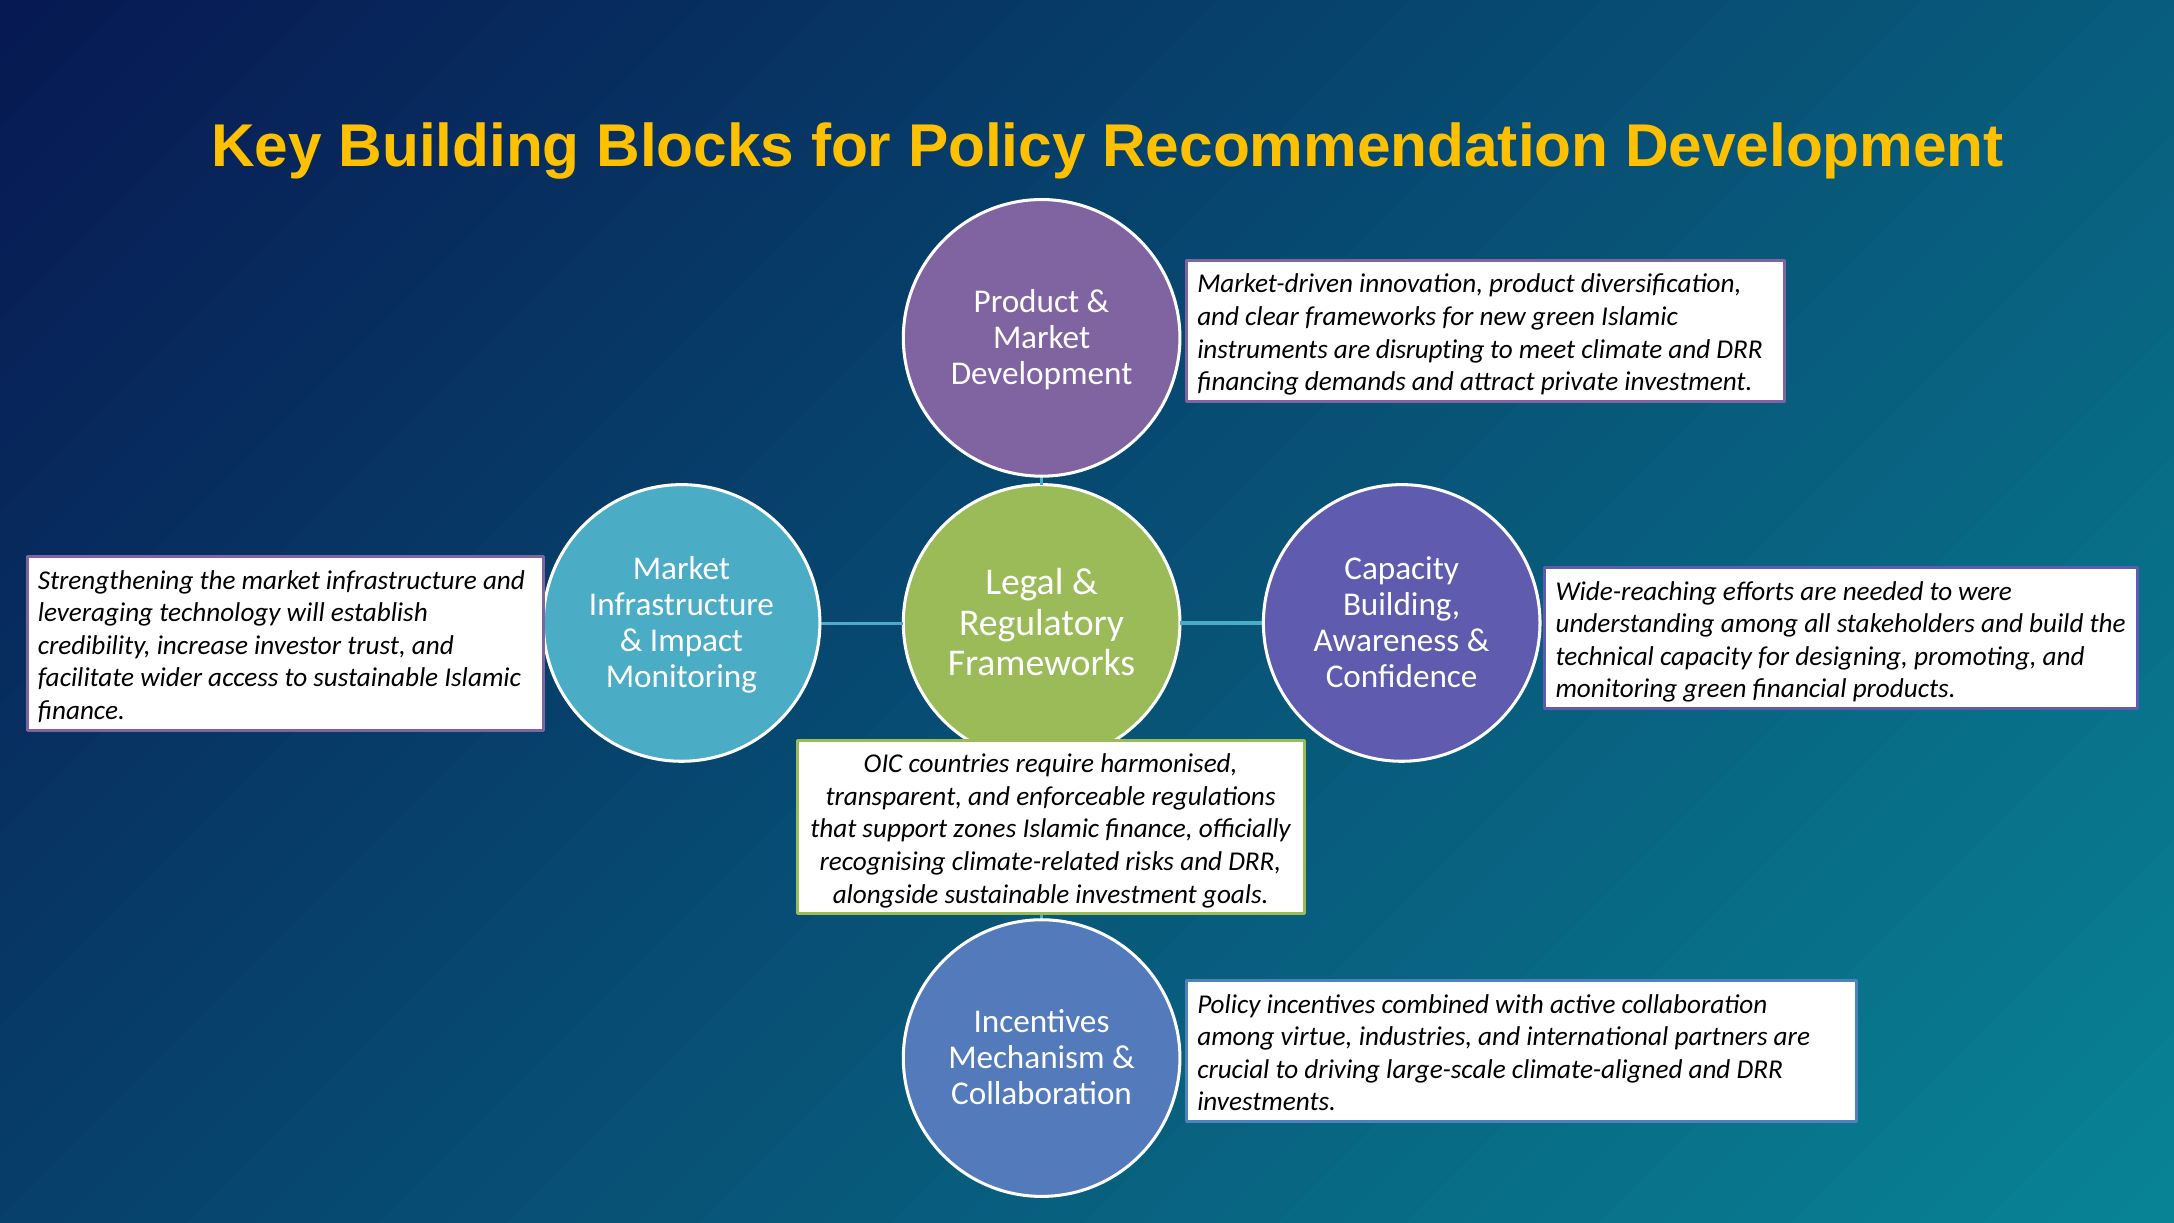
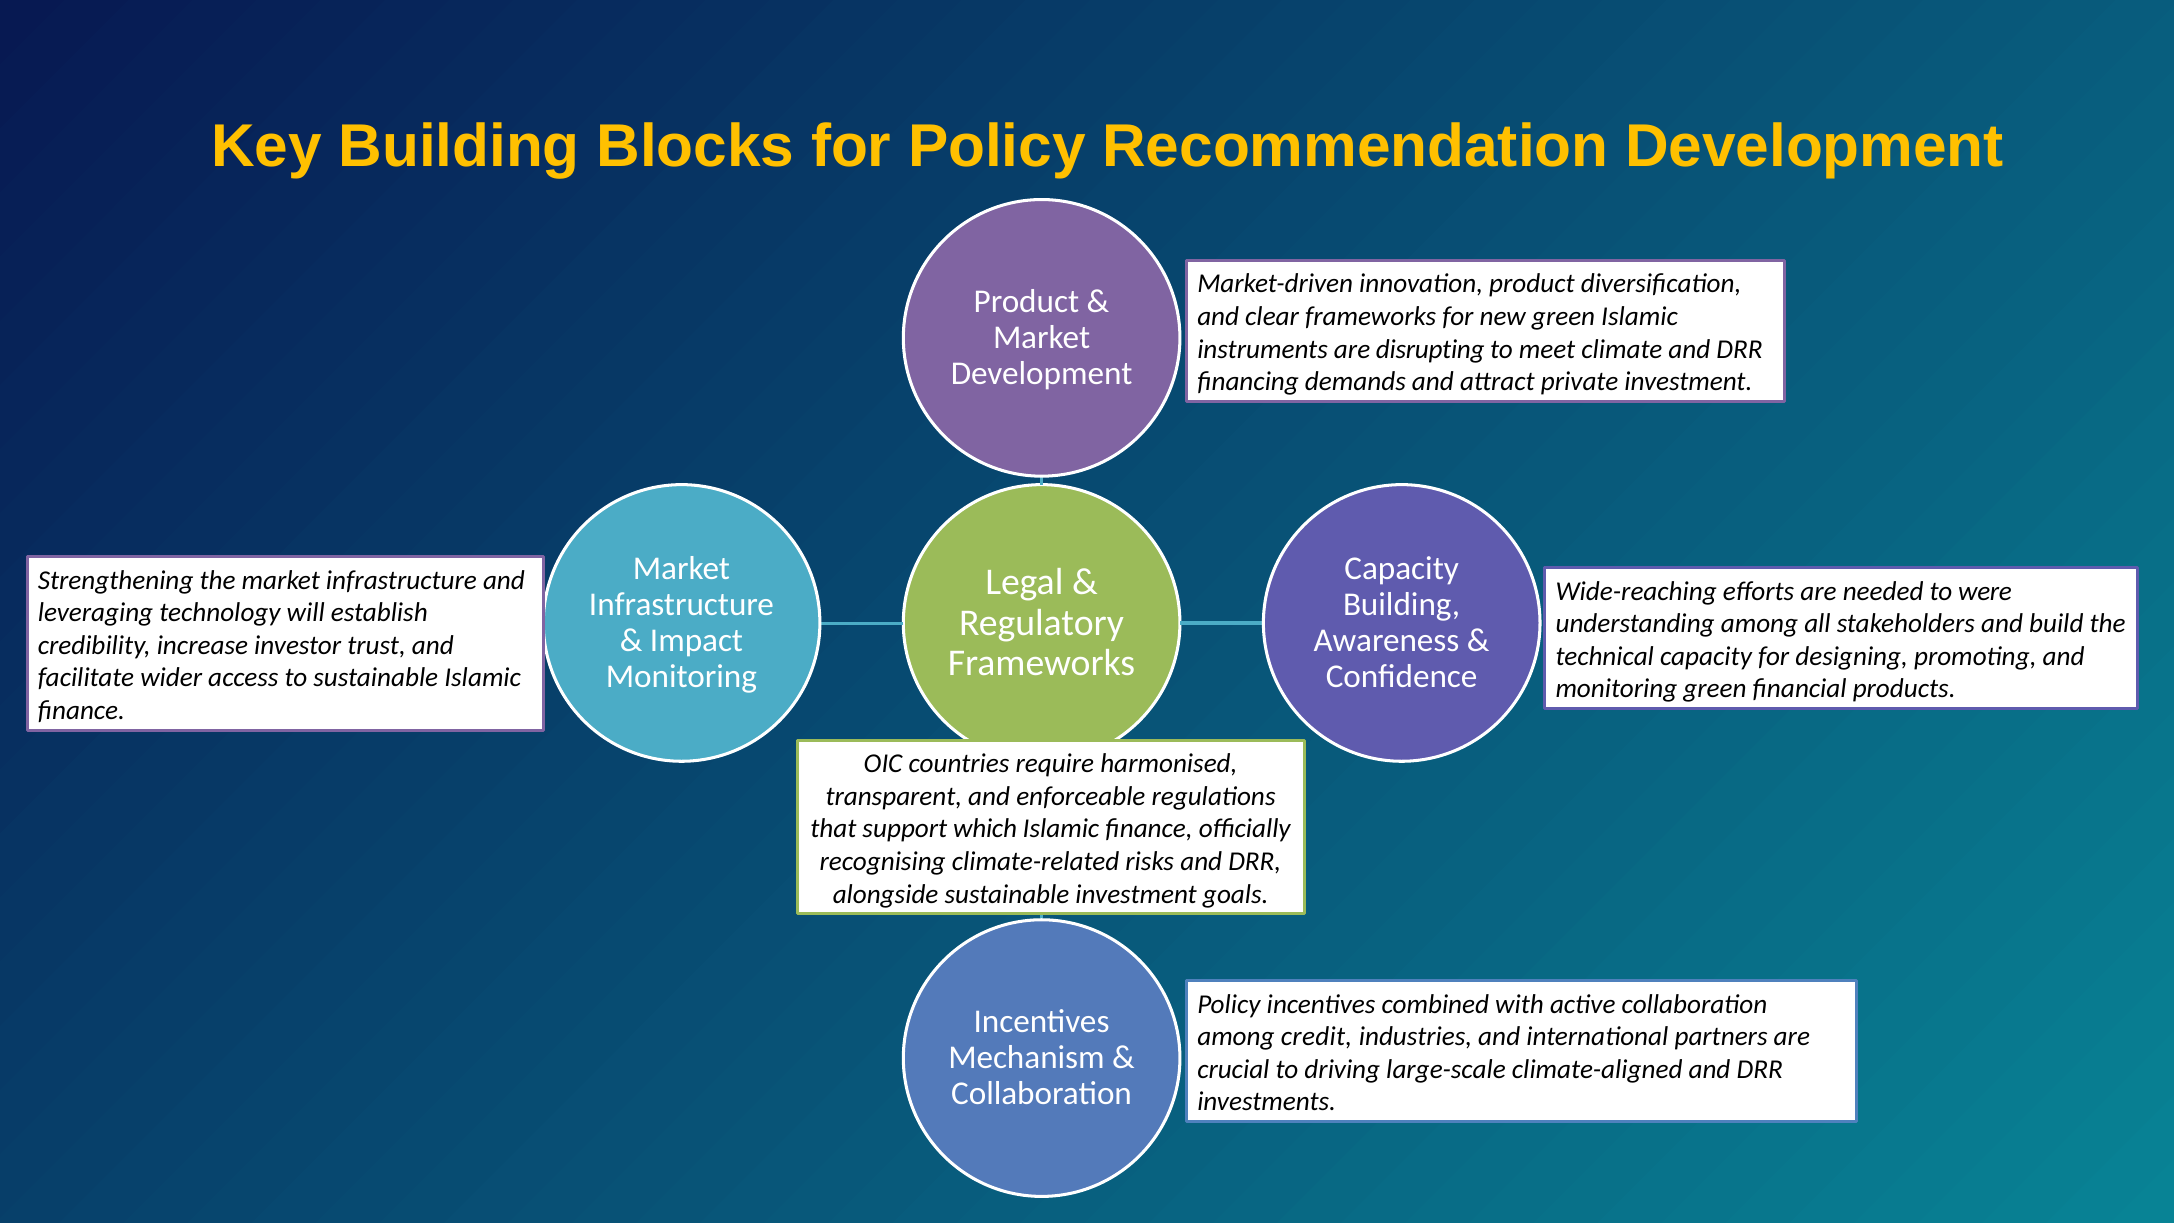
zones: zones -> which (985, 829)
virtue: virtue -> credit (1317, 1037)
